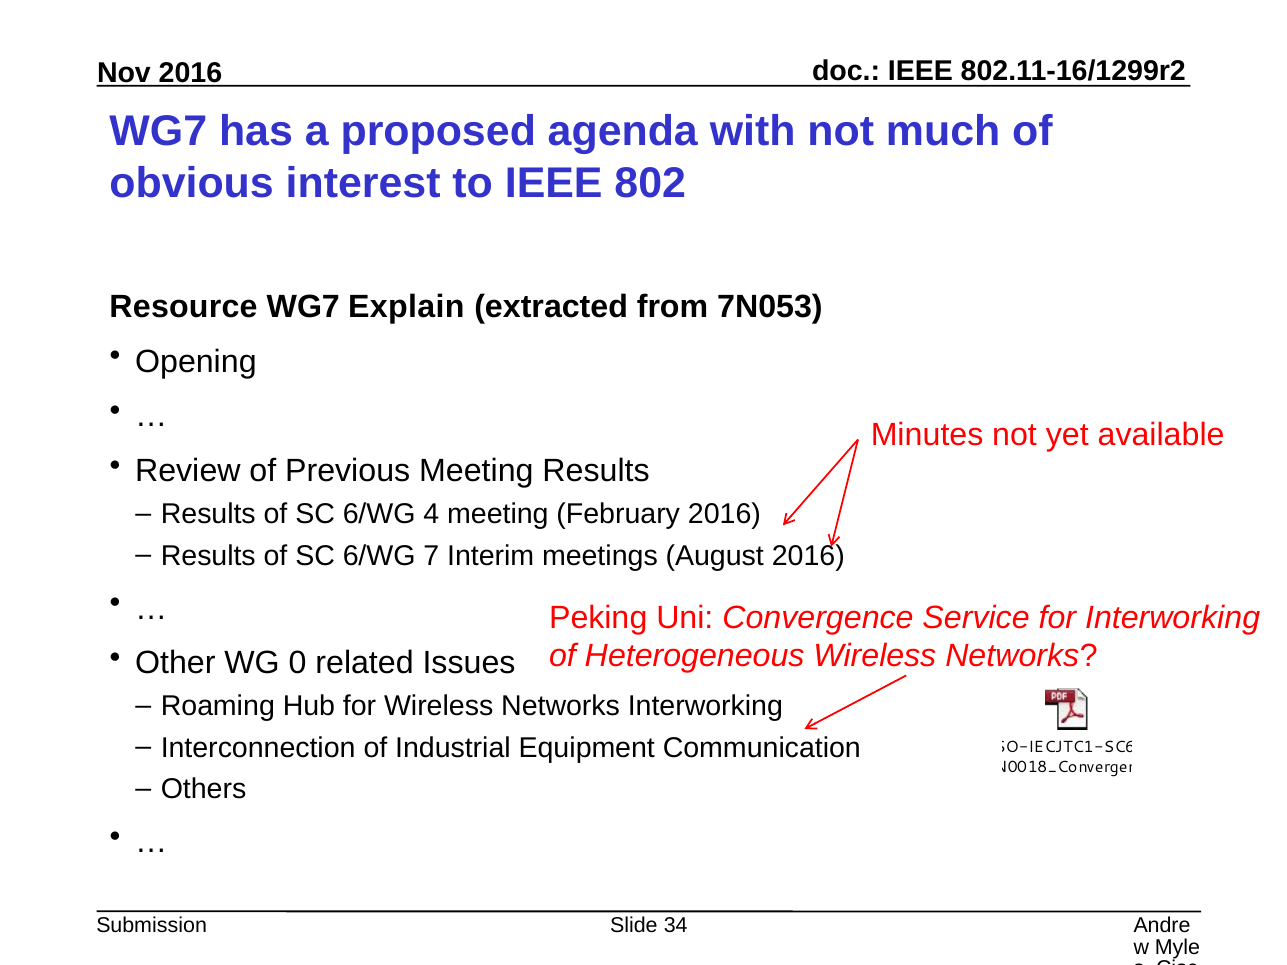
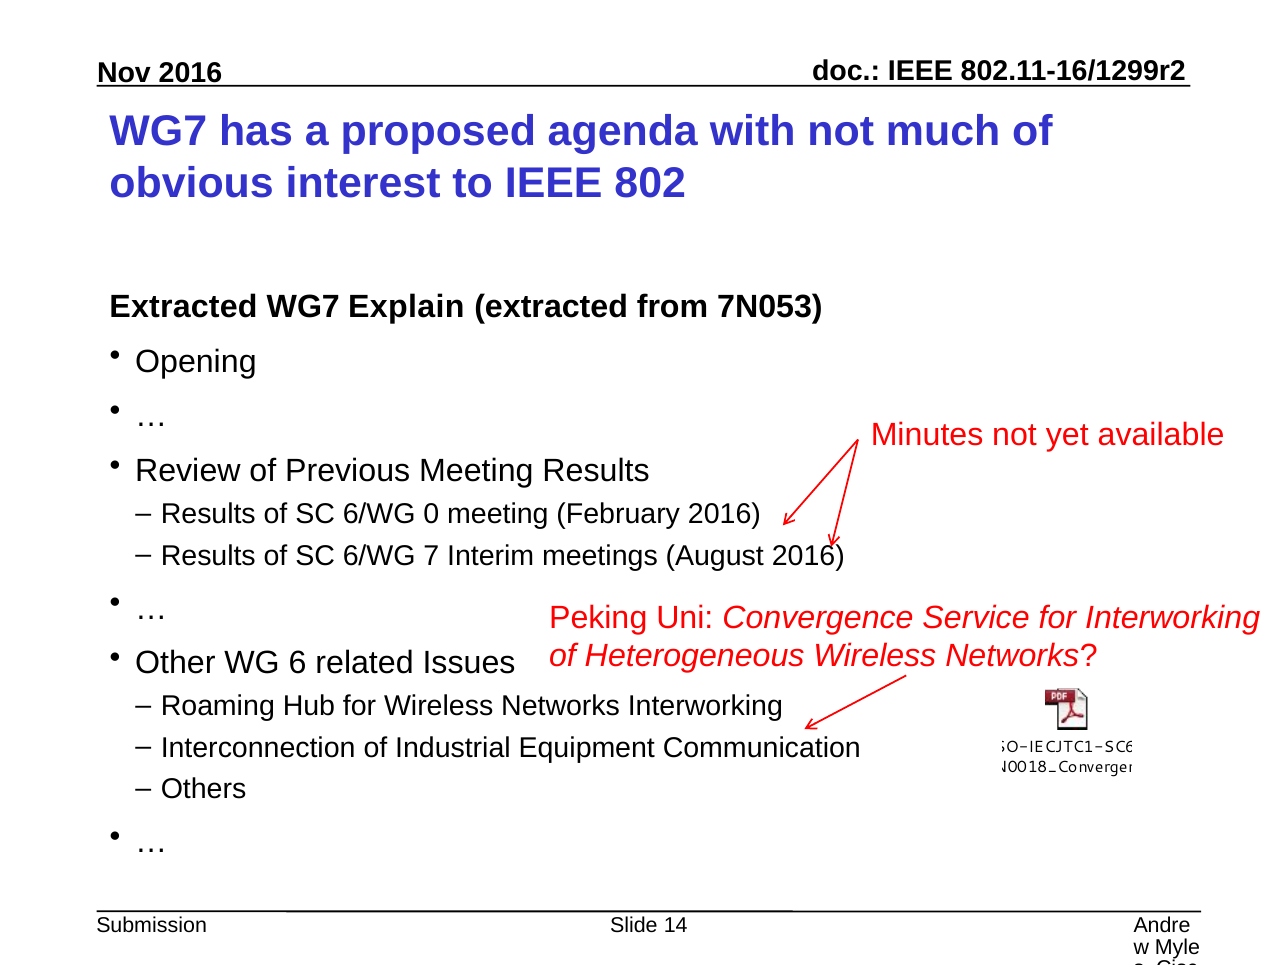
Resource: Resource -> Extracted (184, 307)
4: 4 -> 0 (431, 514)
0: 0 -> 6 (298, 663)
34: 34 -> 14 (676, 926)
